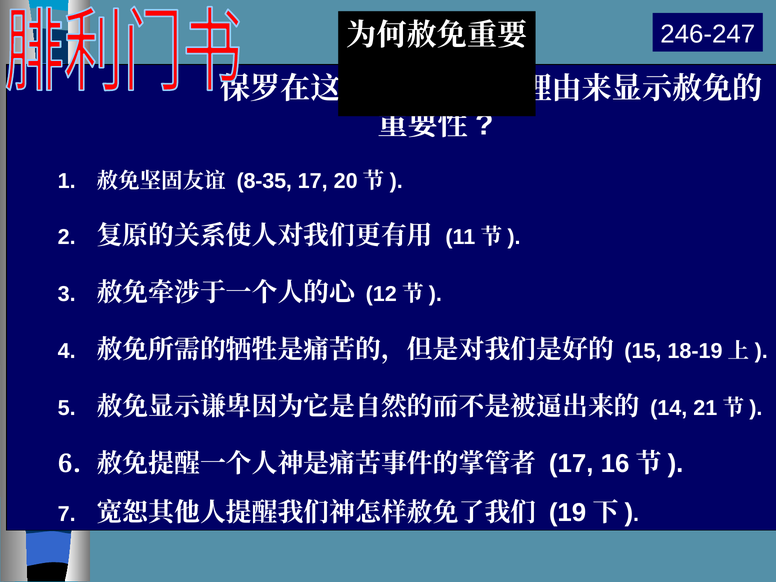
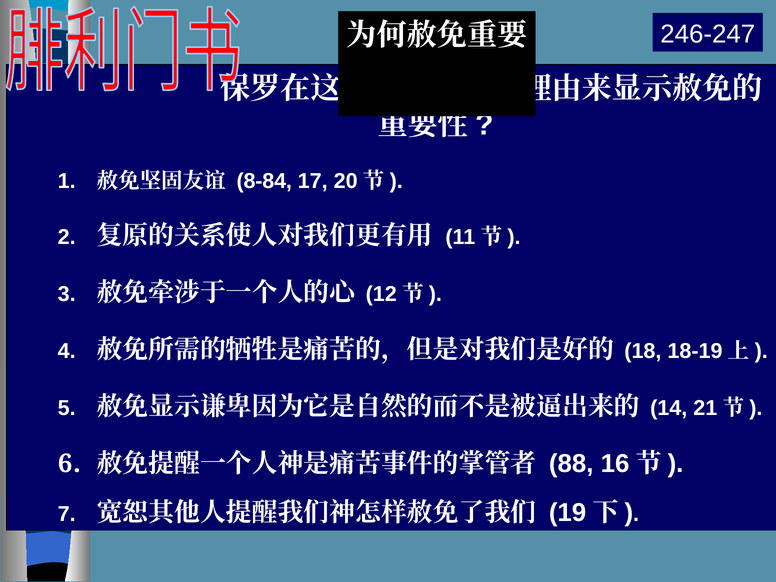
8-35: 8-35 -> 8-84 (264, 181)
15: 15 -> 18 (643, 351)
17: 17 -> 88 (571, 464)
